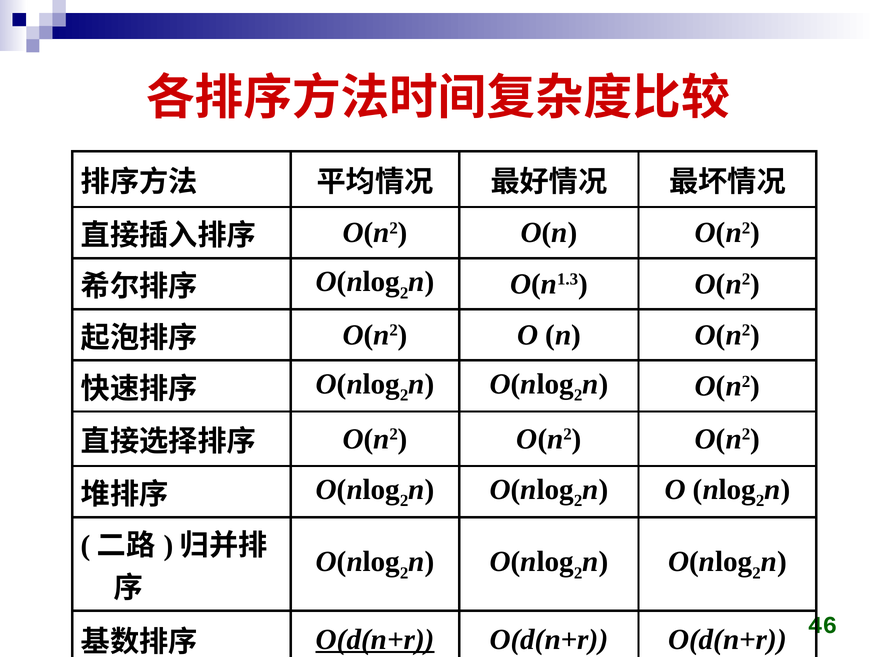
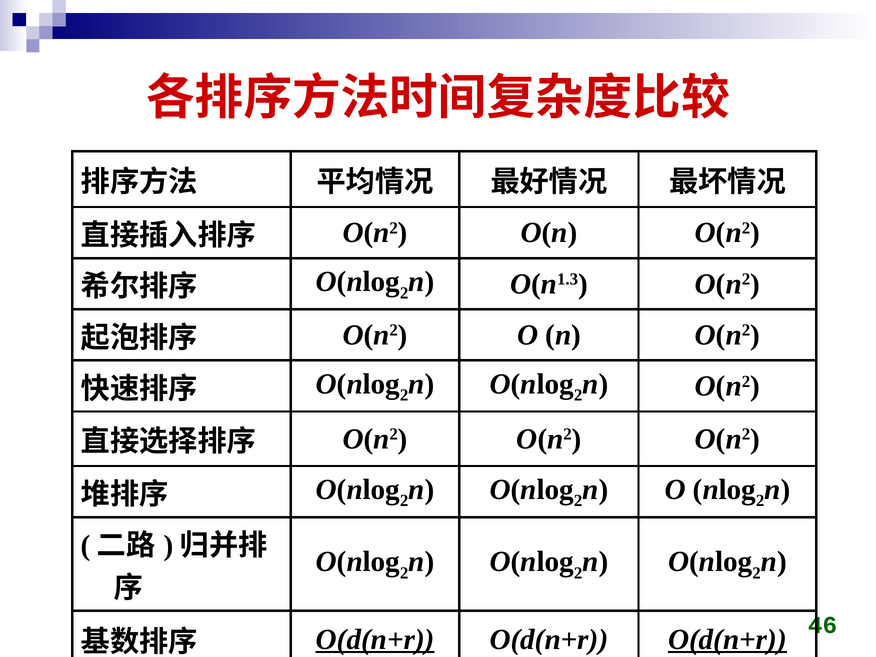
O(d(n+r underline: none -> present (727, 639)
